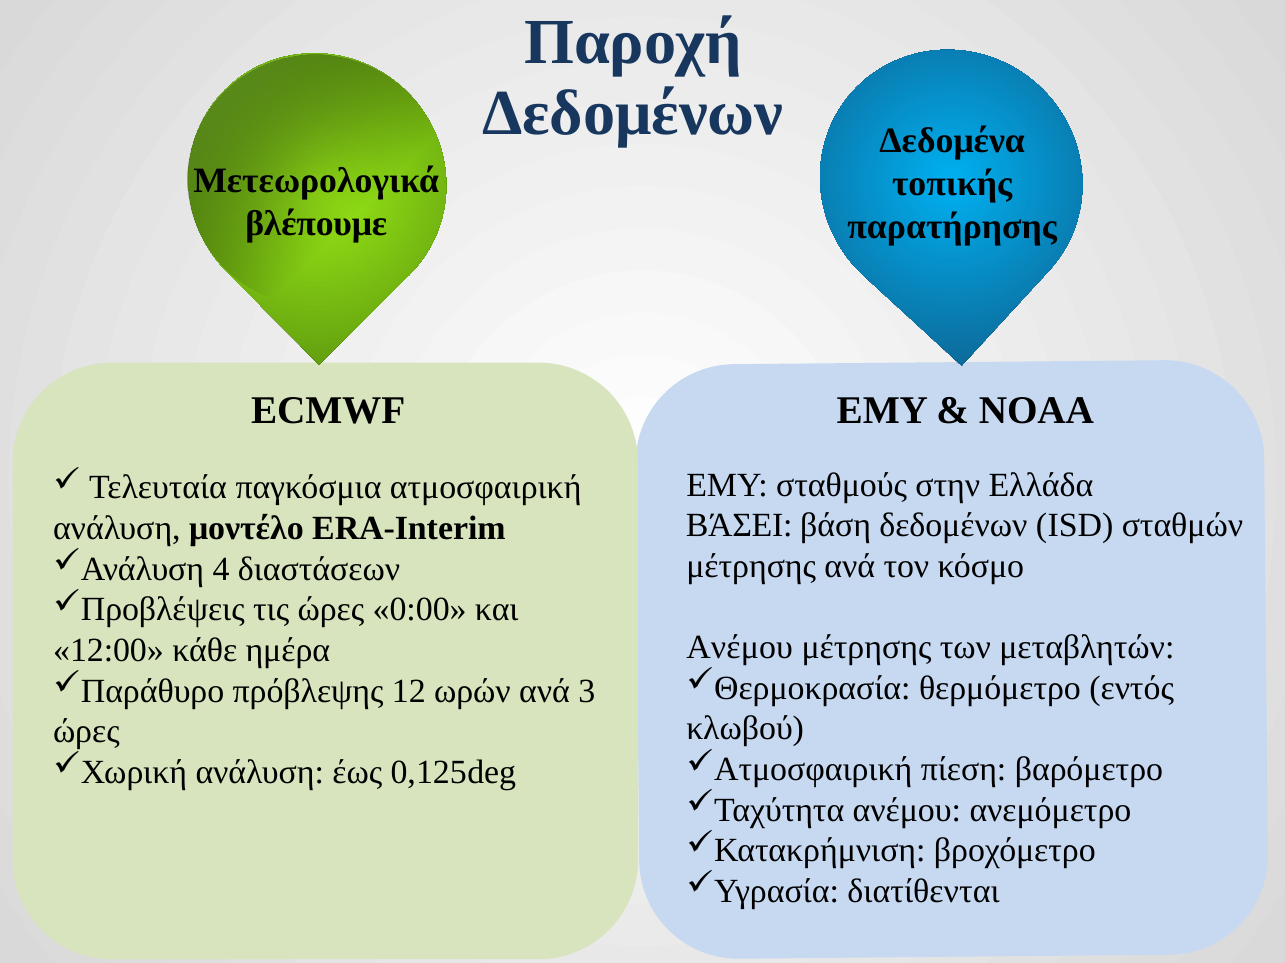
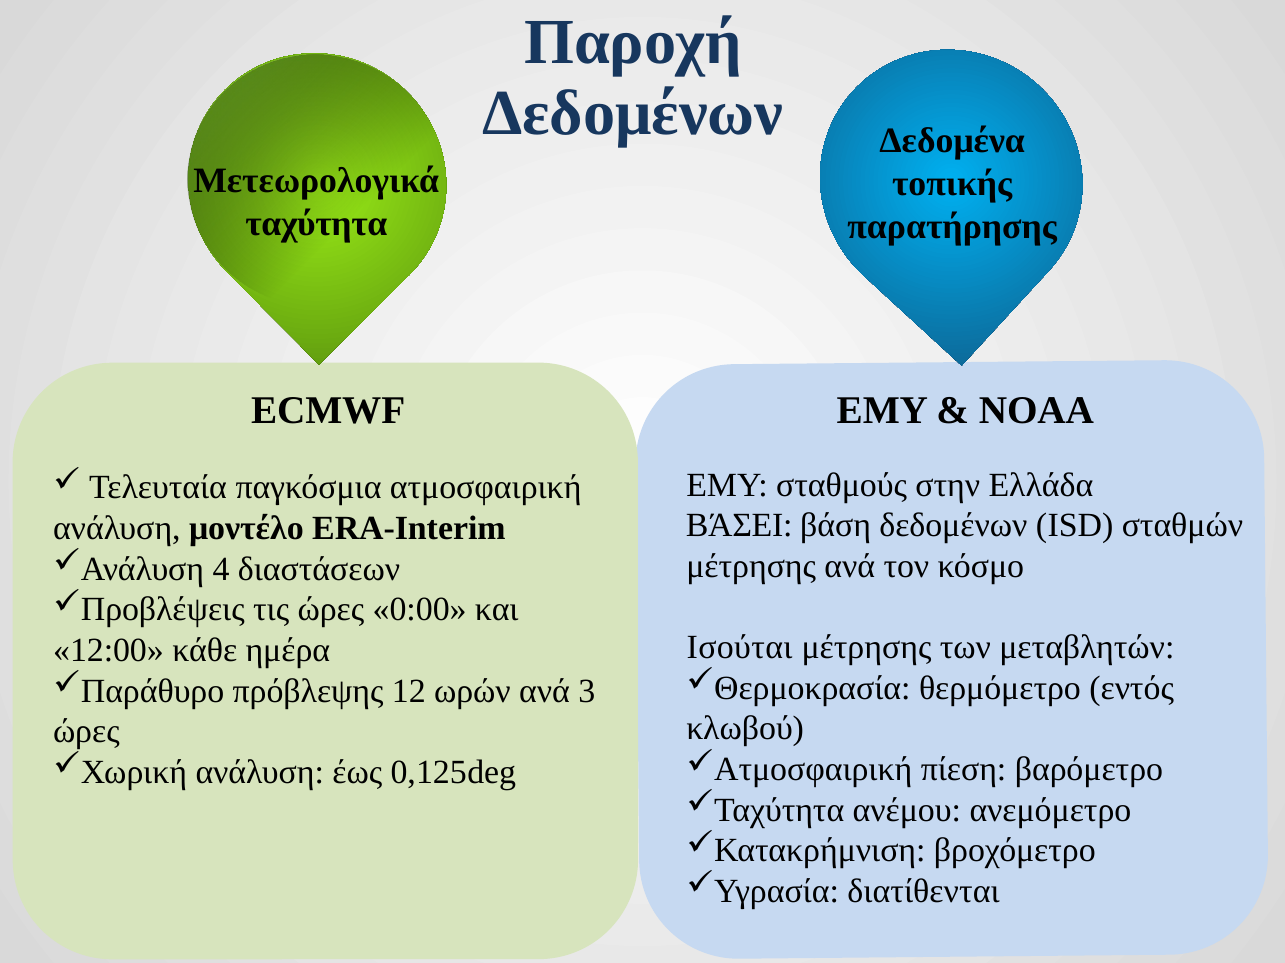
βλέπουμε: βλέπουμε -> ταχύτητα (316, 224)
Ανέμου: Ανέμου -> Ισούται (740, 648)
